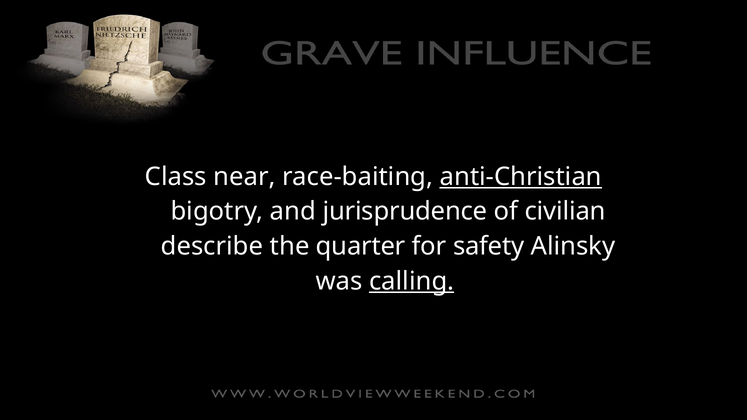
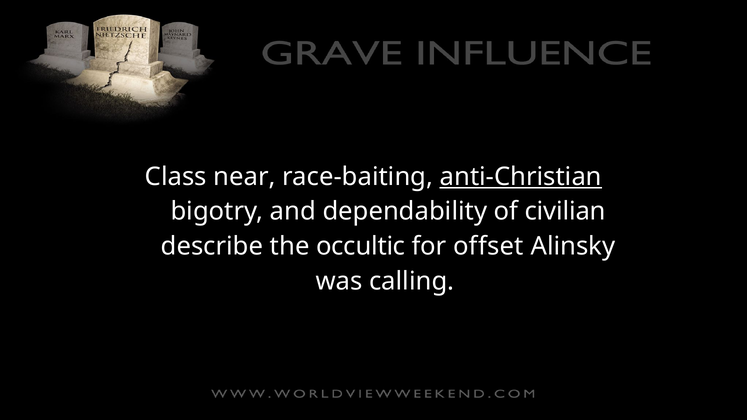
jurisprudence: jurisprudence -> dependability (405, 212)
quarter: quarter -> occultic (361, 247)
safety: safety -> offset (488, 247)
calling underline: present -> none (412, 282)
